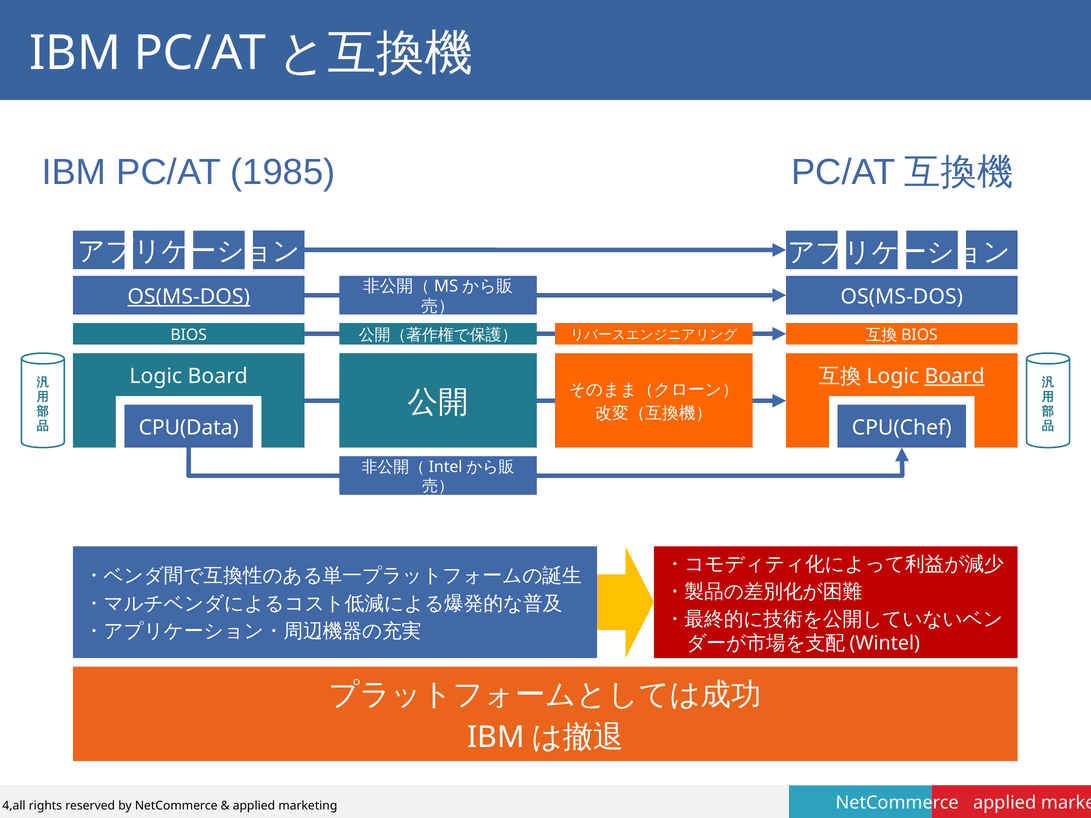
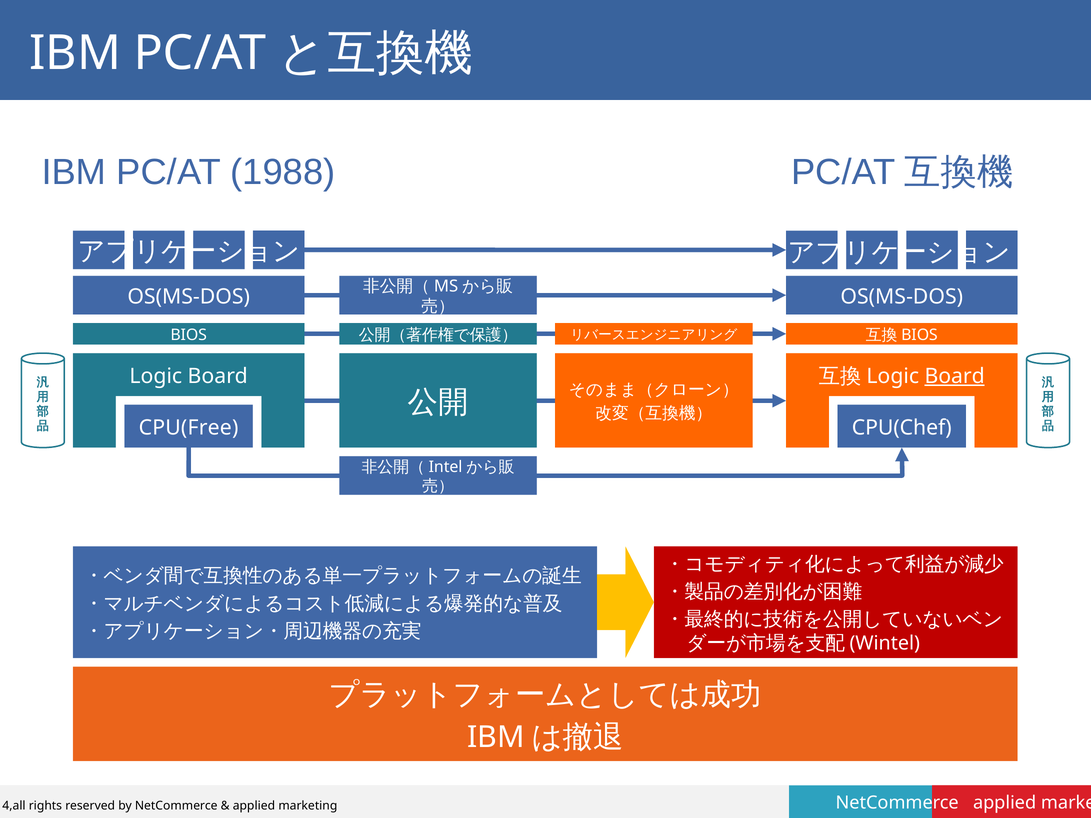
1985: 1985 -> 1988 (283, 172)
OS(MS-DOS underline: present -> none (189, 297)
CPU(Data: CPU(Data -> CPU(Free (189, 428)
